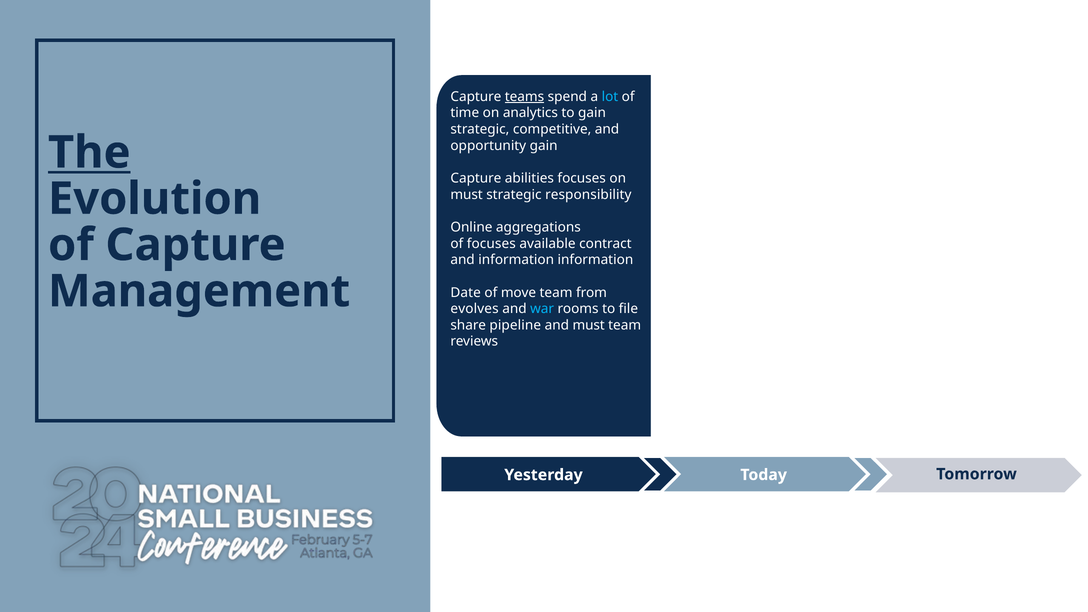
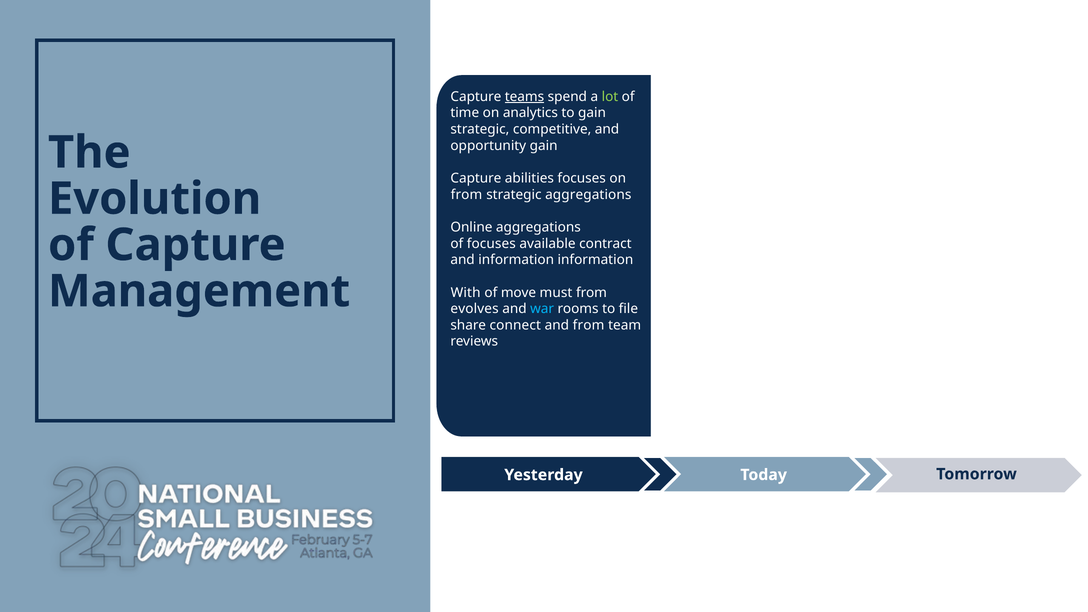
lot colour: light blue -> light green (610, 97)
The underline: present -> none (89, 153)
must: must -> from (467, 195)
strategic responsibility: responsibility -> aggregations (588, 195)
Date: Date -> With (466, 293)
move team: team -> must (556, 293)
pipeline: pipeline -> connect (515, 325)
and must: must -> from (589, 325)
